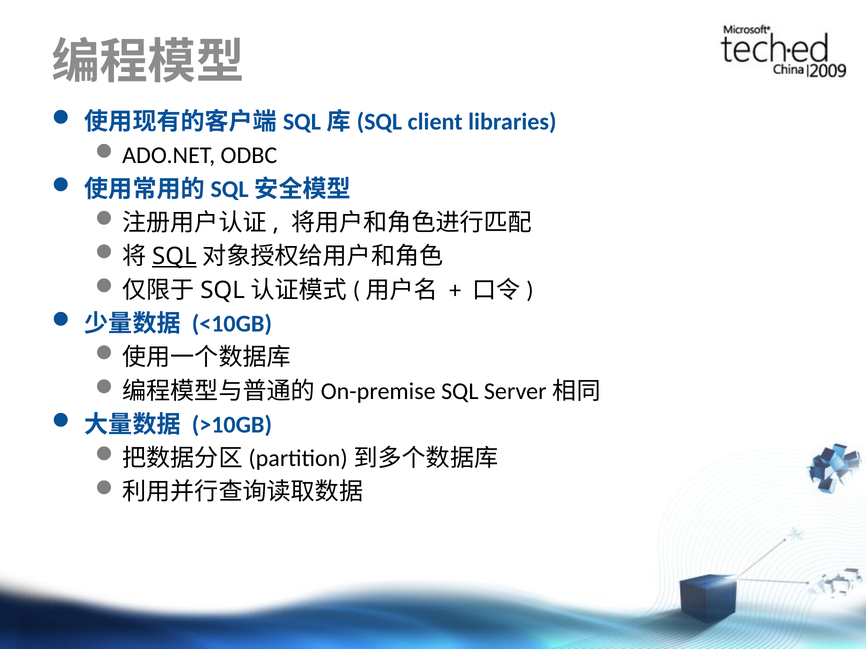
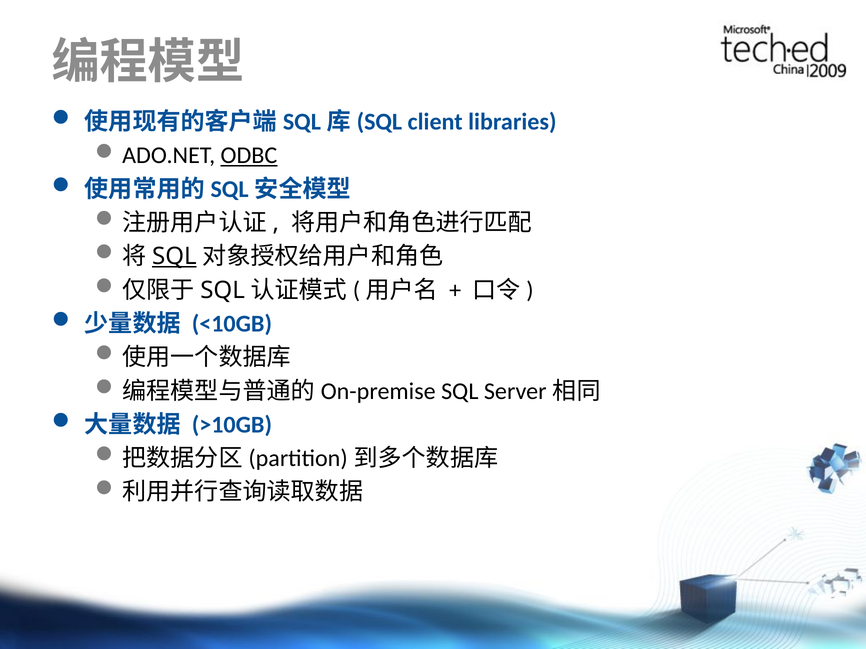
ODBC underline: none -> present (249, 156)
